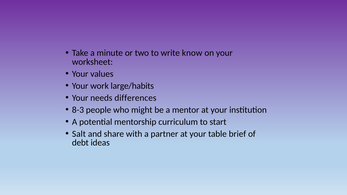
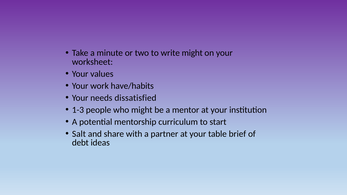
write know: know -> might (192, 53)
large/habits: large/habits -> have/habits (132, 86)
differences: differences -> dissatisfied (135, 98)
8-3: 8-3 -> 1-3 (78, 110)
